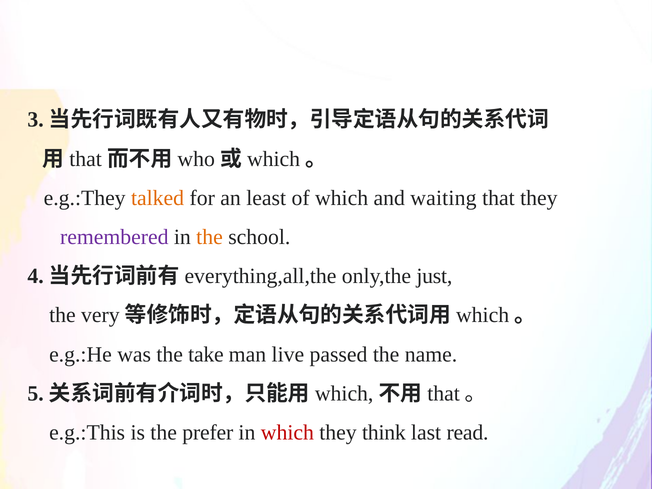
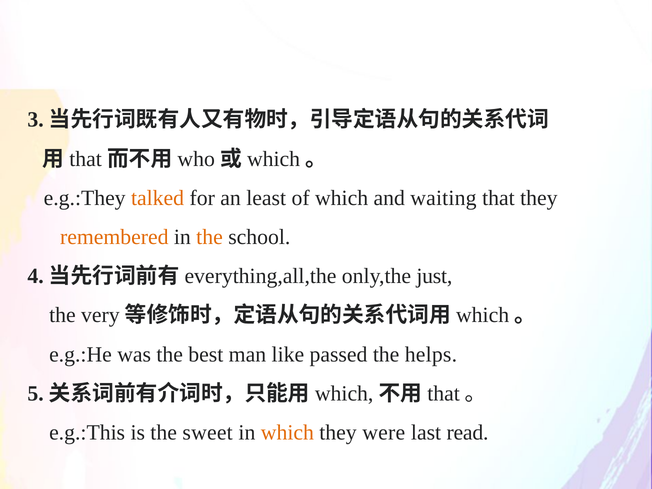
remembered colour: purple -> orange (114, 237)
take: take -> best (206, 354)
live: live -> like (288, 354)
name: name -> helps (431, 354)
prefer: prefer -> sweet (208, 433)
which colour: red -> orange (287, 433)
think: think -> were (384, 433)
